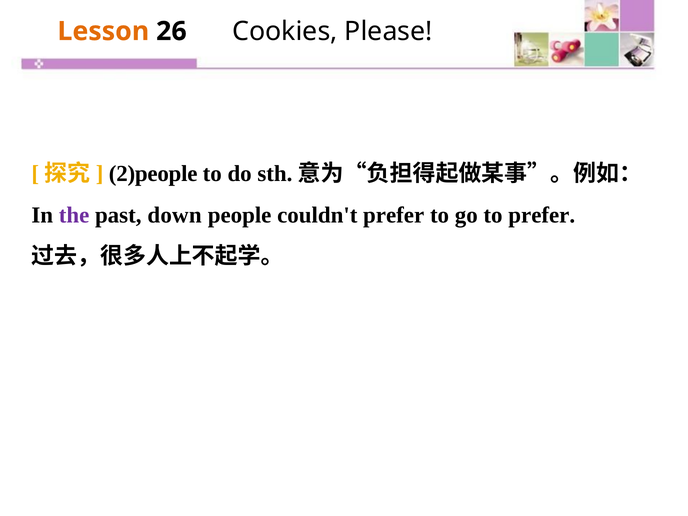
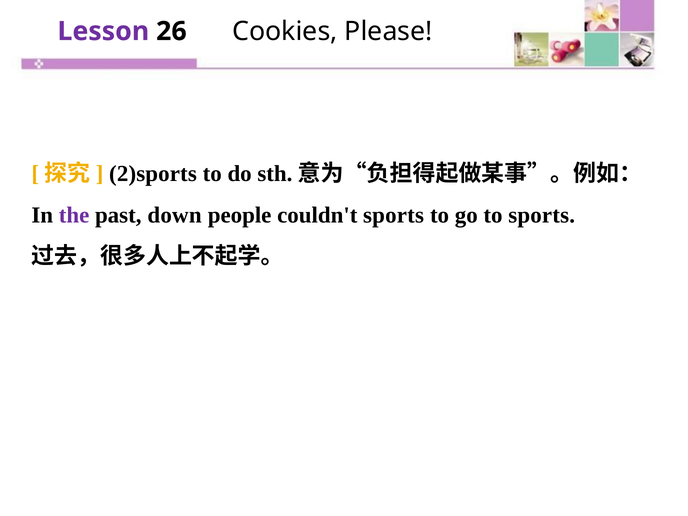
Lesson colour: orange -> purple (103, 31)
2)people: 2)people -> 2)sports (153, 174)
couldn't prefer: prefer -> sports (394, 215)
to prefer: prefer -> sports (542, 215)
